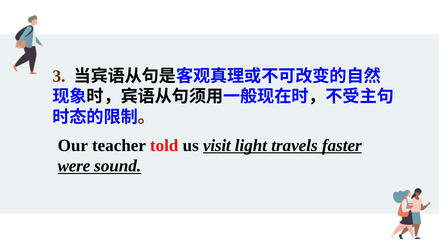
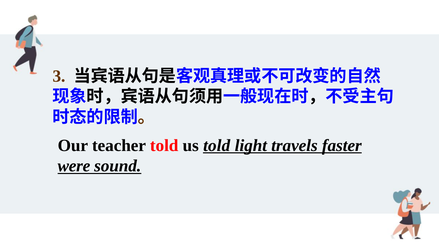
us visit: visit -> told (217, 145)
